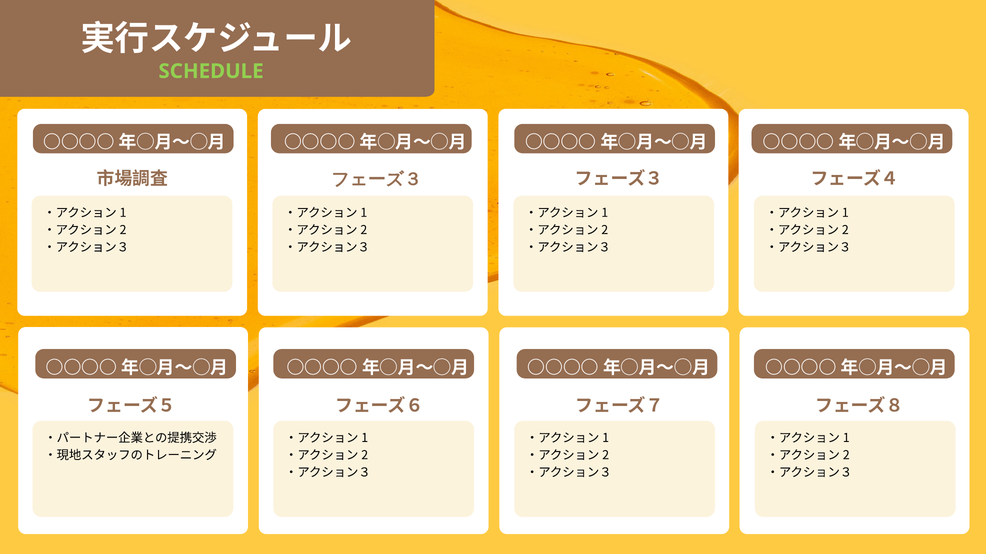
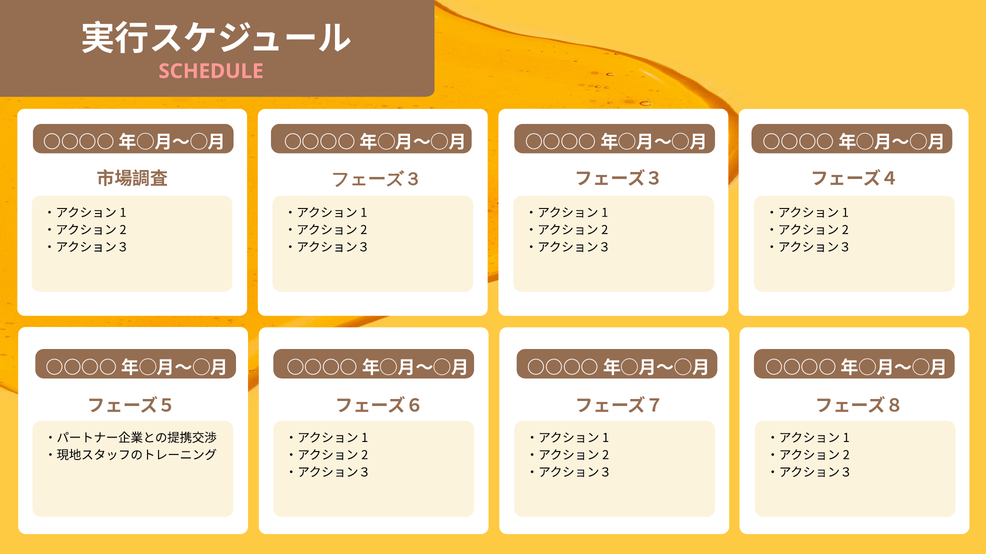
SCHEDULE colour: light green -> pink (211, 71)
